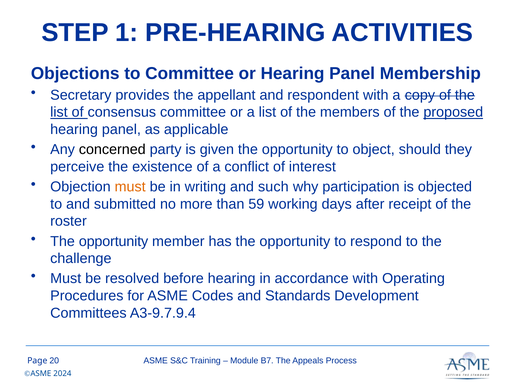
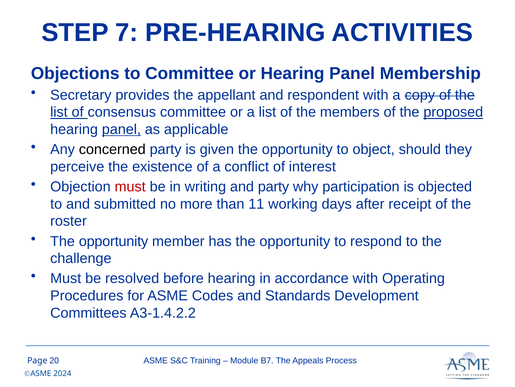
1: 1 -> 7 (127, 33)
panel underline: none -> present (121, 129)
must colour: orange -> red (130, 186)
and such: such -> party (273, 186)
59: 59 -> 11 (256, 204)
A3-9.7.9.4: A3-9.7.9.4 -> A3-1.4.2.2 (163, 312)
